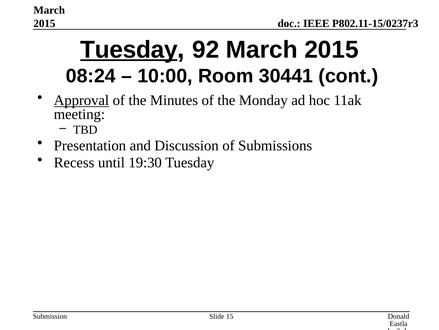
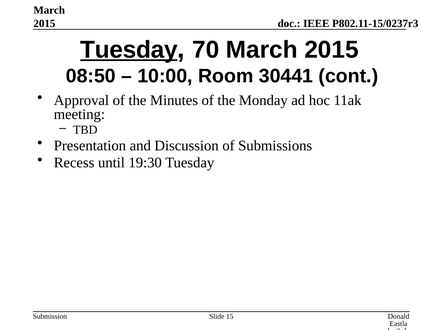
92: 92 -> 70 (206, 49)
08:24: 08:24 -> 08:50 (91, 76)
Approval underline: present -> none (81, 100)
